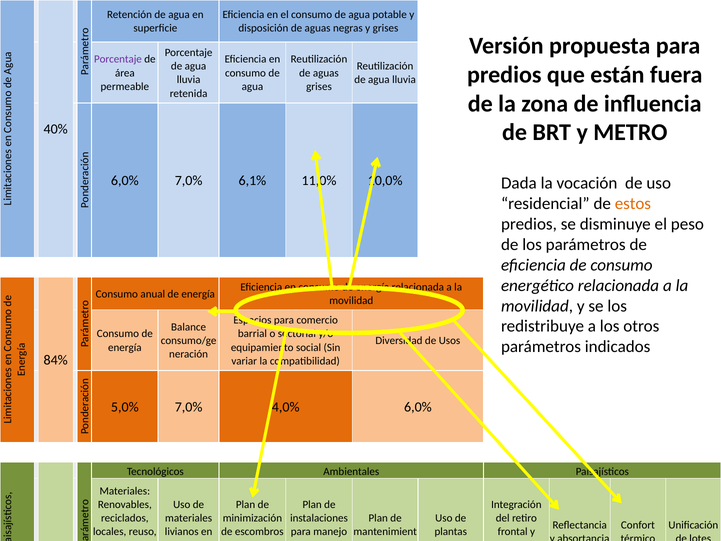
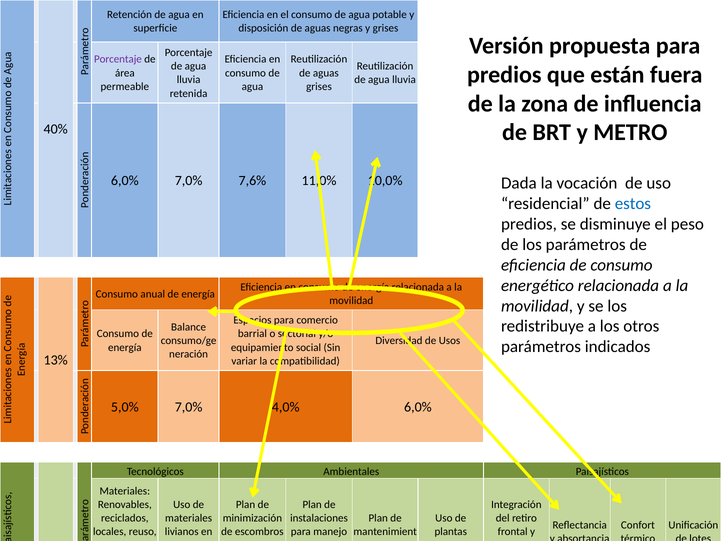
6,1%: 6,1% -> 7,6% (252, 181)
estos colour: orange -> blue (633, 204)
84%: 84% -> 13% (56, 360)
